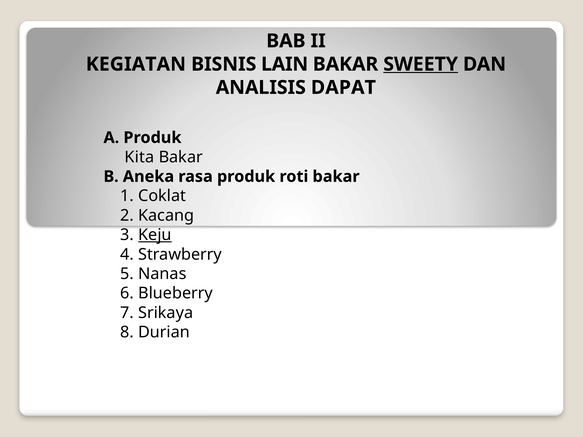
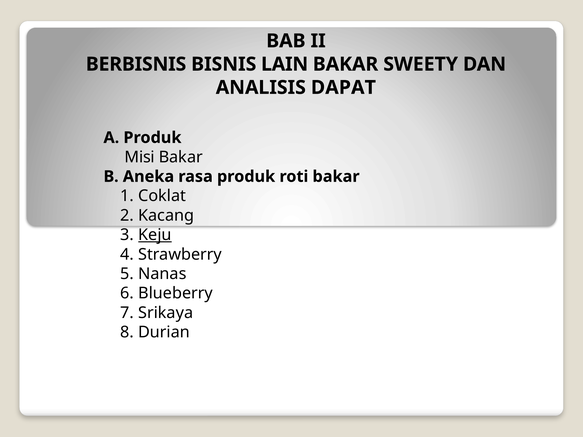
KEGIATAN: KEGIATAN -> BERBISNIS (136, 64)
SWEETY underline: present -> none (421, 64)
Kita: Kita -> Misi (140, 157)
